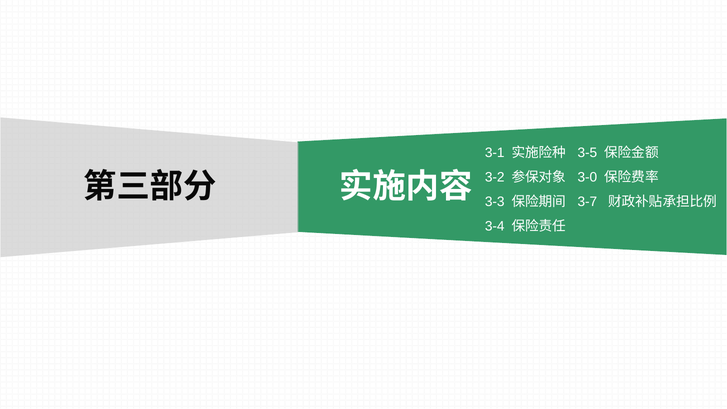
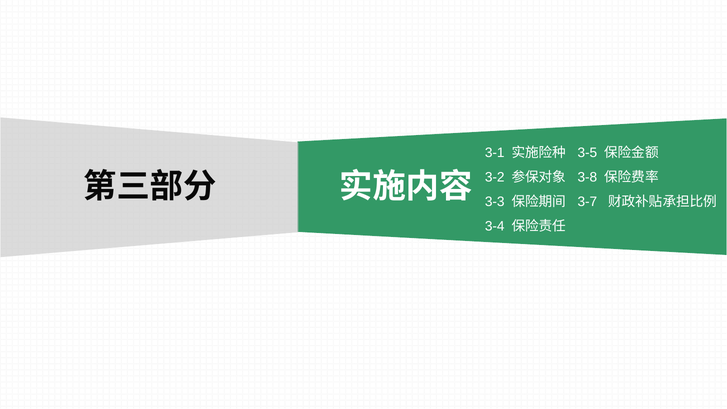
3-0: 3-0 -> 3-8 (587, 177)
